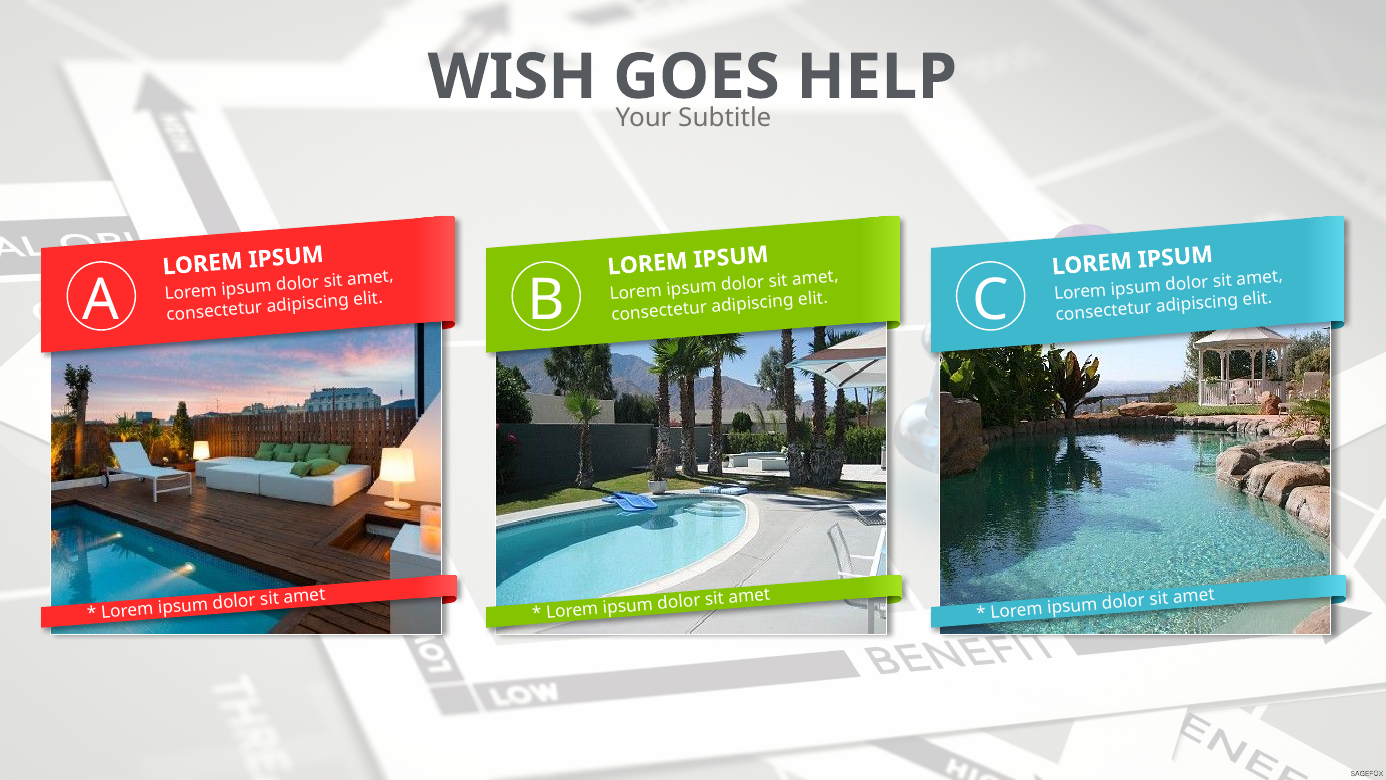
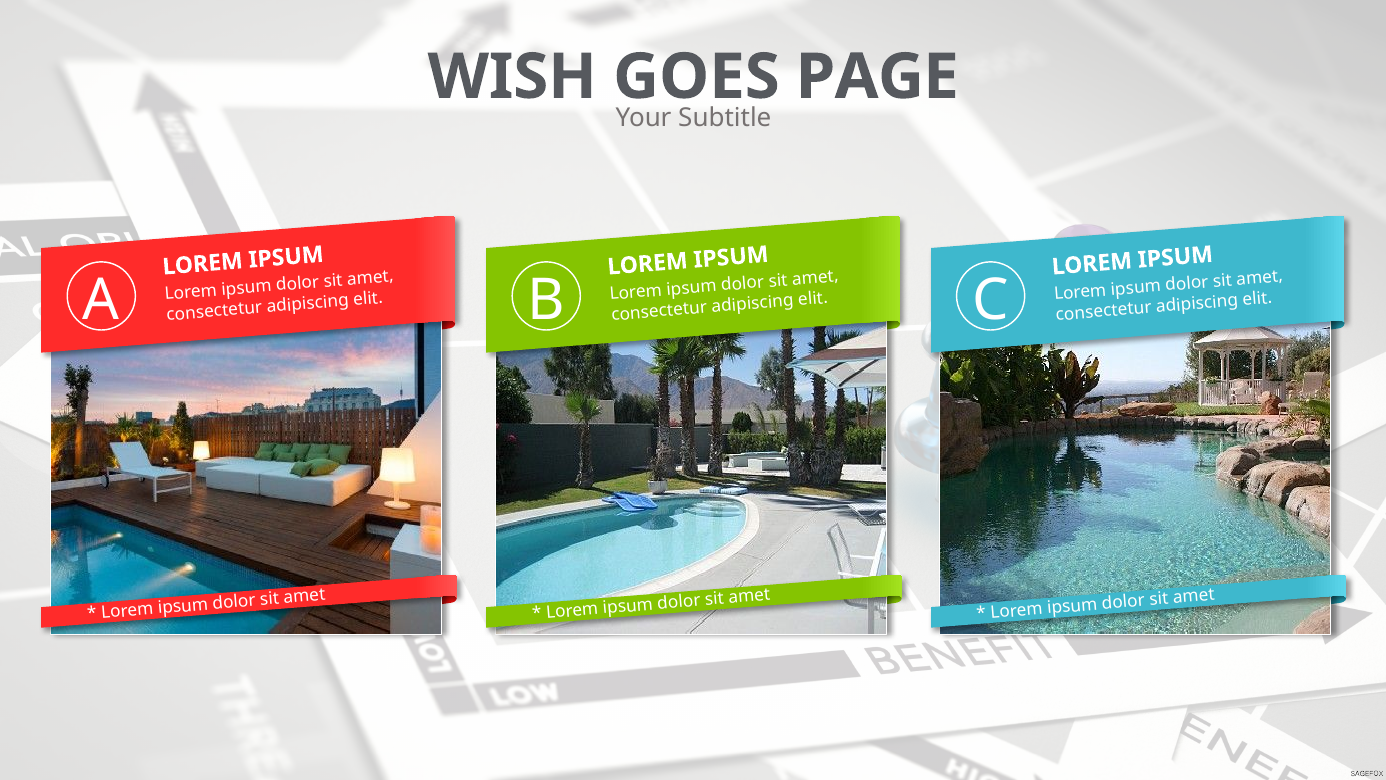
HELP: HELP -> PAGE (877, 77)
